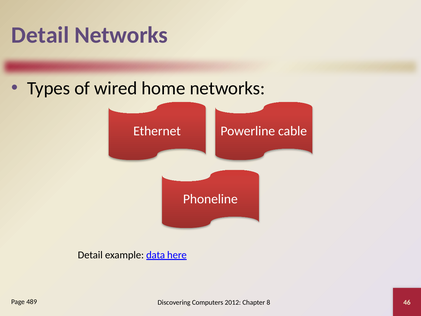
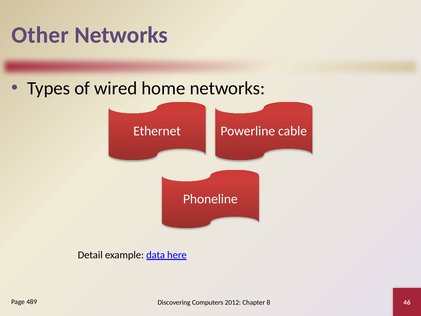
Detail: Detail -> Other (40, 35)
